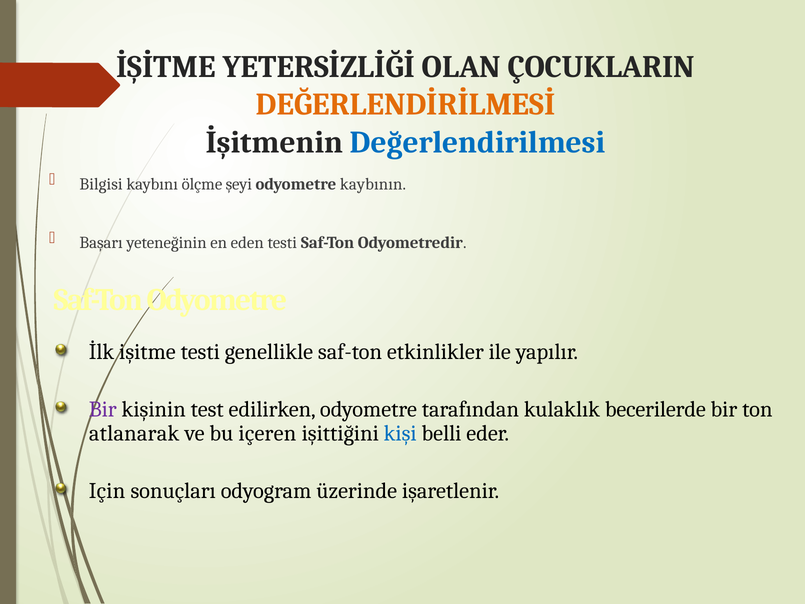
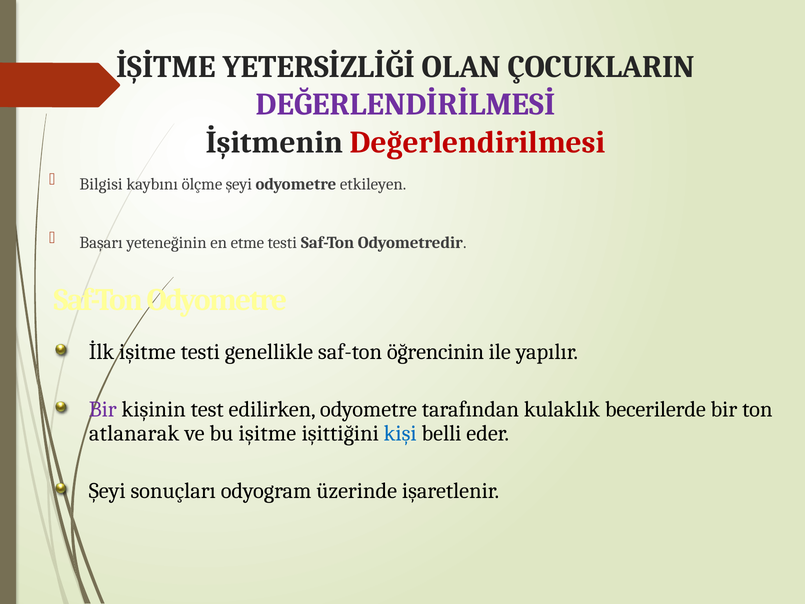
DEĞERLENDİRİLMESİ colour: orange -> purple (406, 105)
Değerlendirilmesi colour: blue -> red (478, 142)
kaybının: kaybının -> etkileyen (373, 184)
eden: eden -> etme (247, 242)
etkinlikler: etkinlikler -> öğrencinin (435, 352)
bu içeren: içeren -> işitme (267, 433)
Için: Için -> Şeyi (107, 490)
